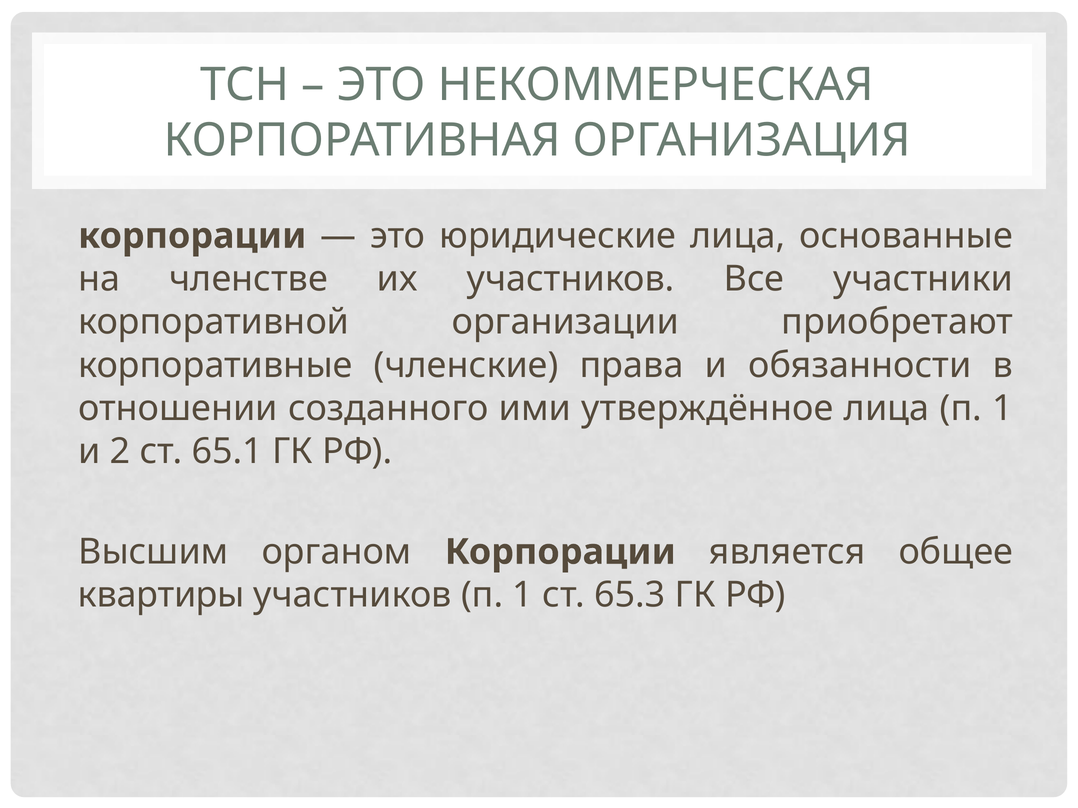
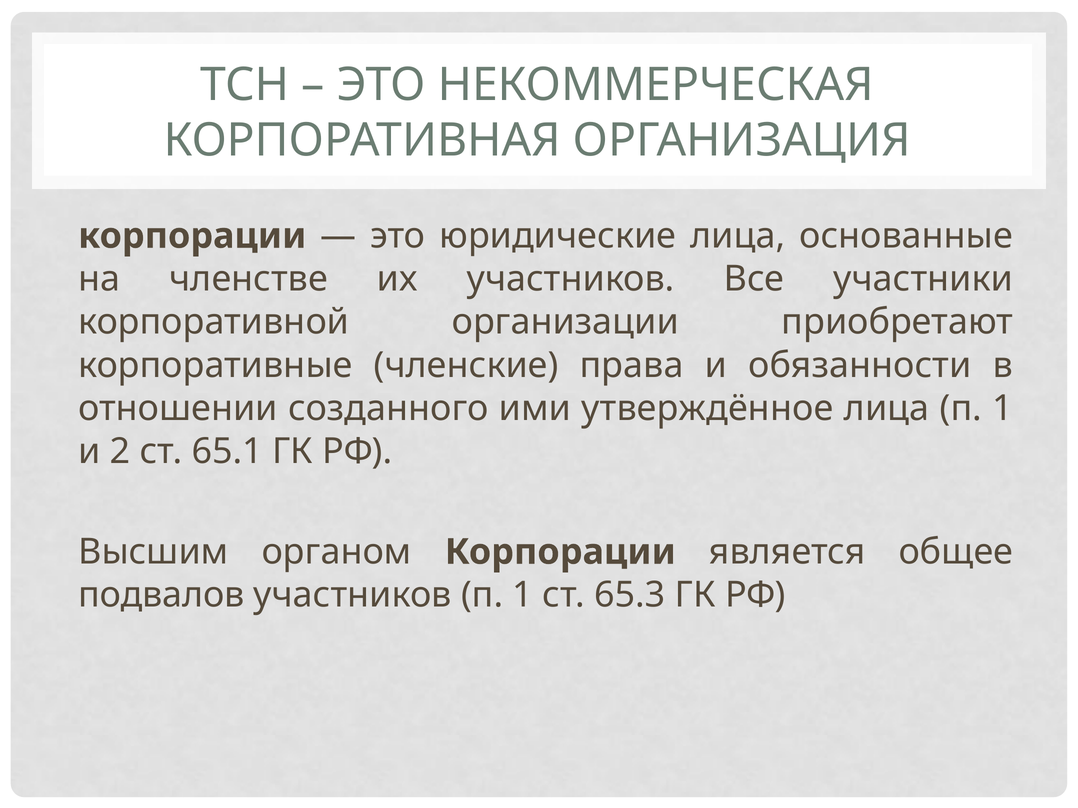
квартиры: квартиры -> подвалов (161, 595)
